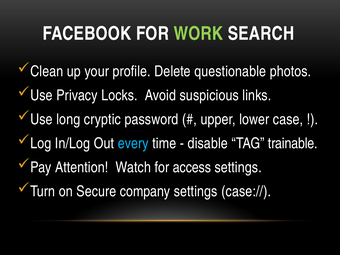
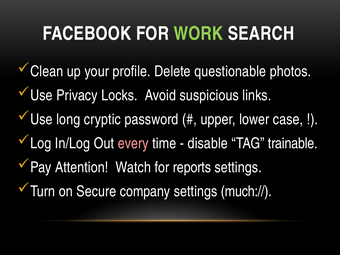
every colour: light blue -> pink (133, 143)
access: access -> reports (192, 167)
case://: case:// -> much:// (246, 191)
